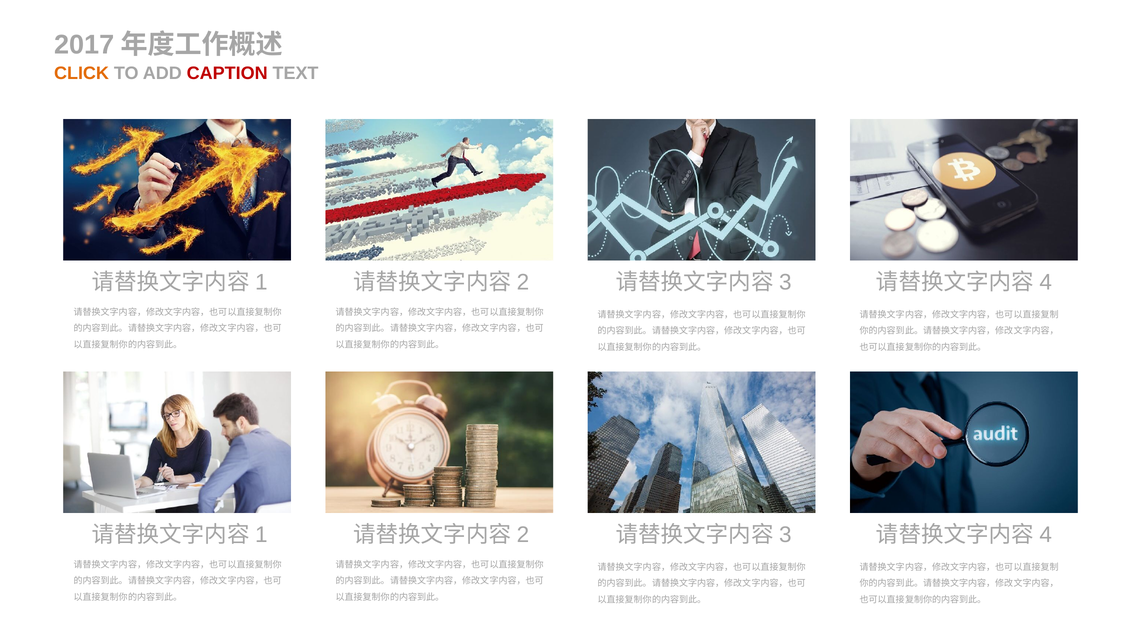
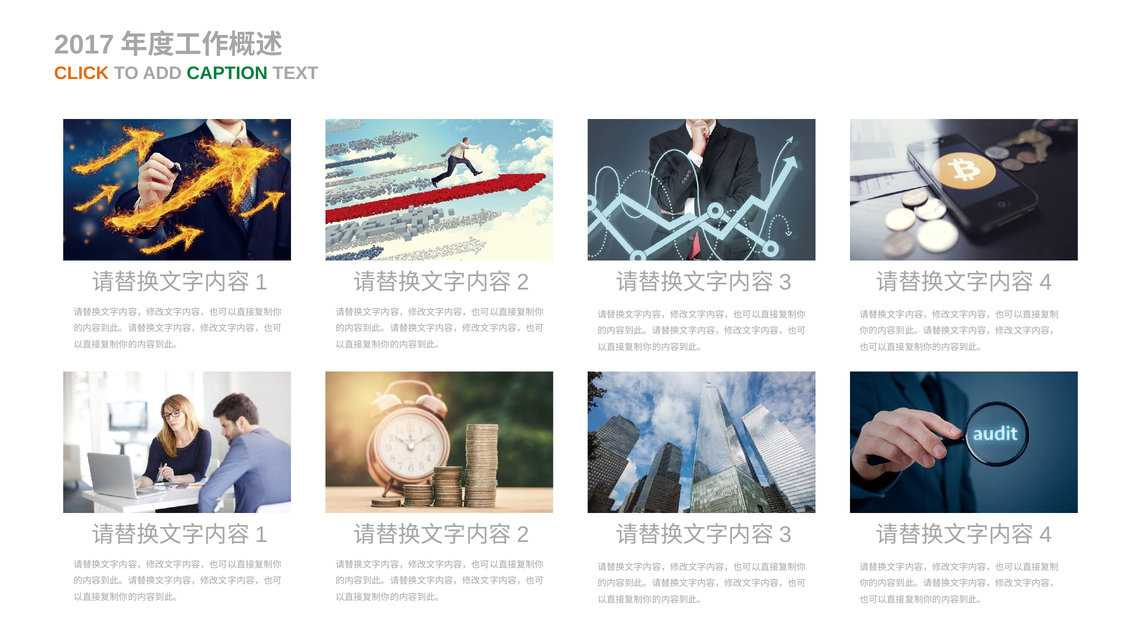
CAPTION colour: red -> green (227, 73)
